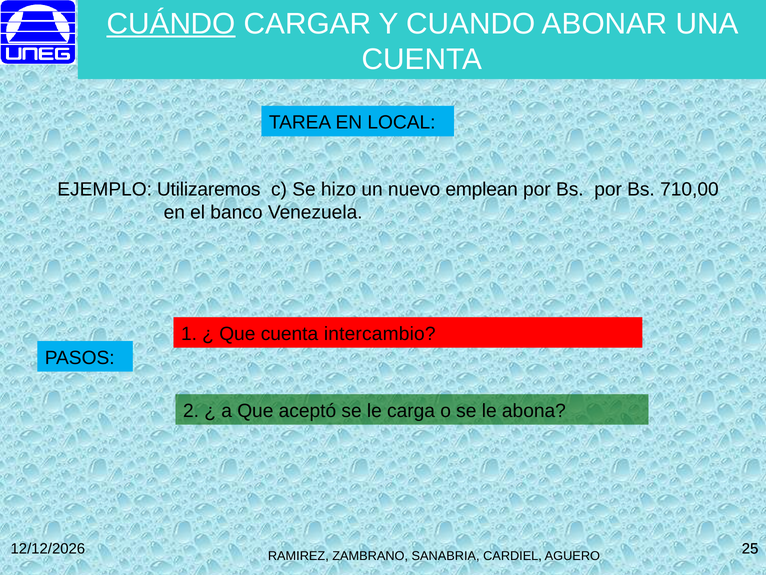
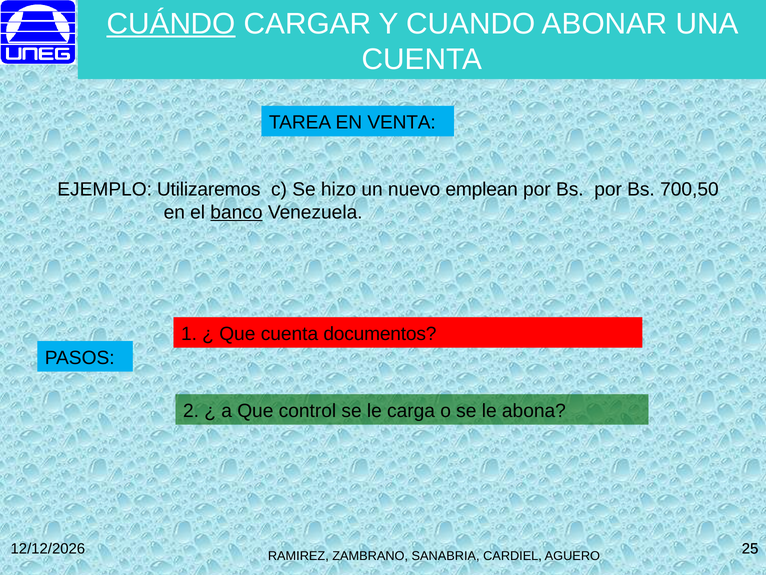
LOCAL: LOCAL -> VENTA (402, 122)
710,00: 710,00 -> 700,50 (689, 189)
banco underline: none -> present (236, 212)
intercambio: intercambio -> documentos (380, 333)
aceptó: aceptó -> control (307, 410)
